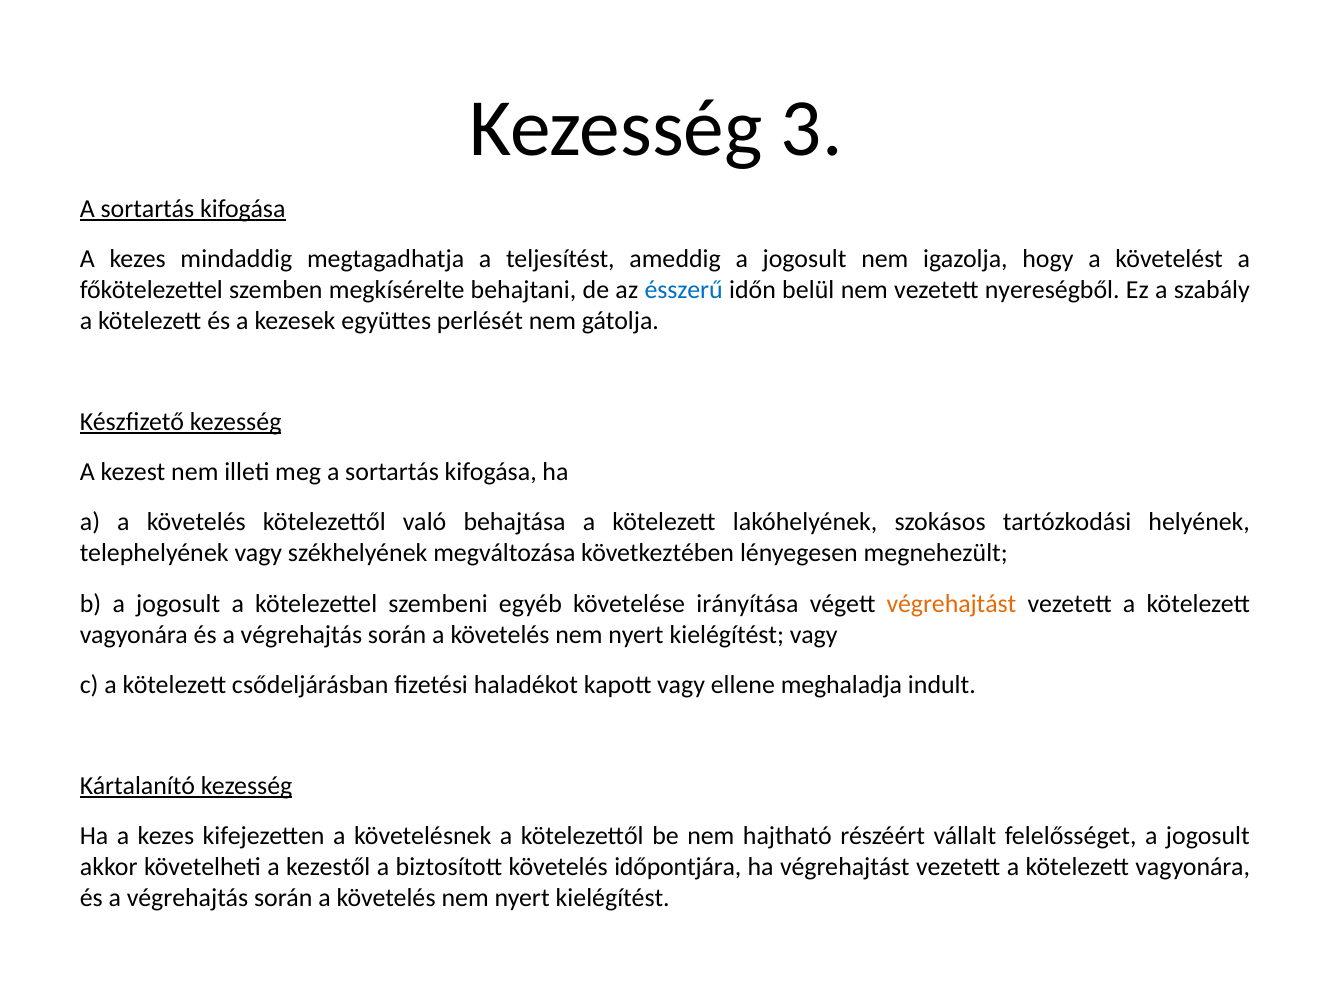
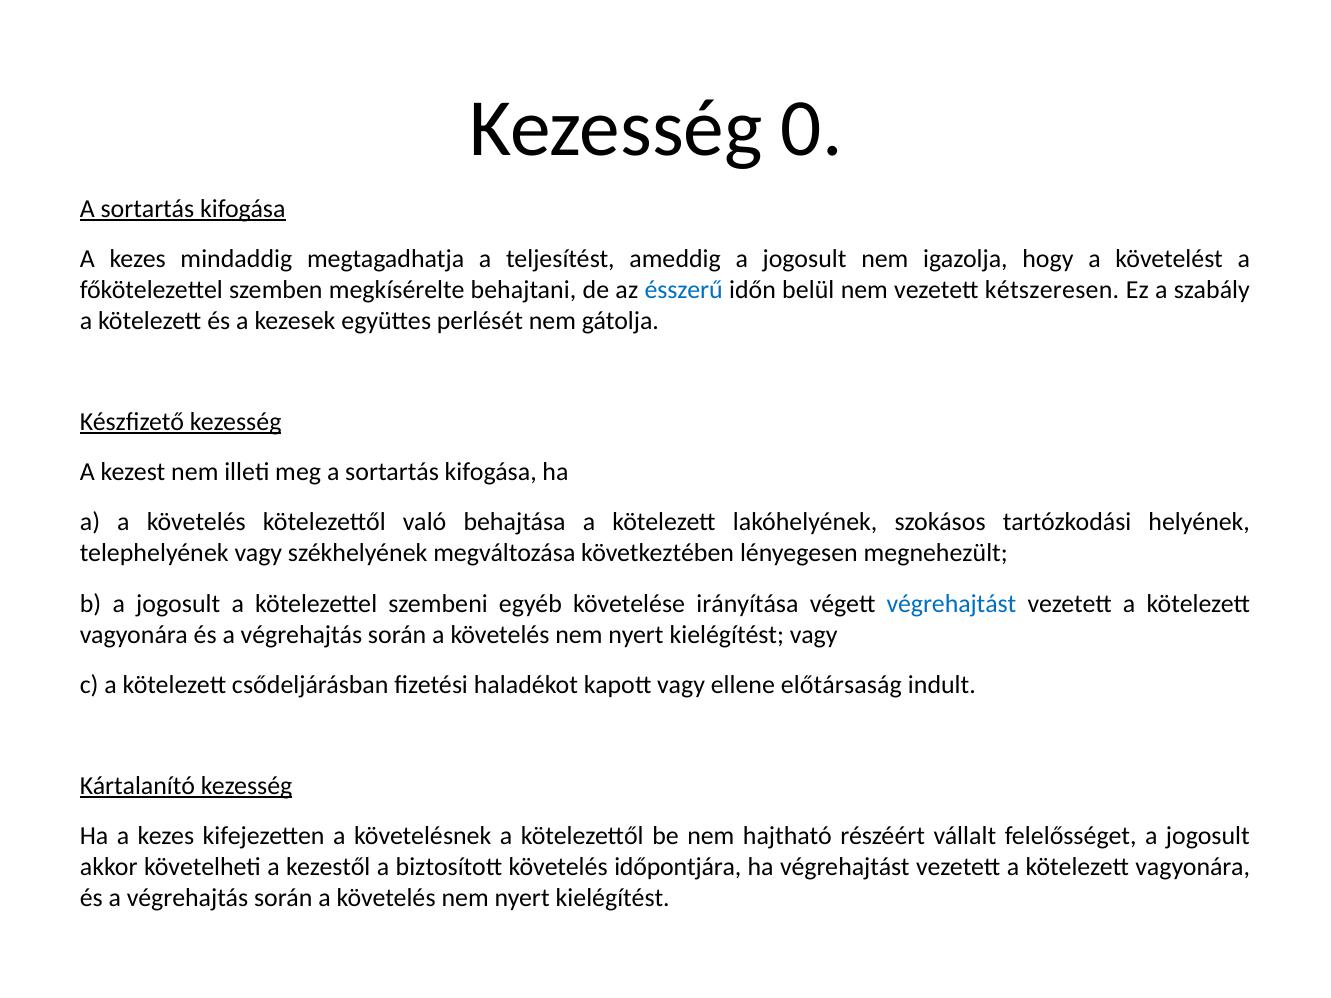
3: 3 -> 0 (812, 129)
nyereségből: nyereségből -> kétszeresen (1052, 290)
végrehajtást colour: orange -> blue (951, 604)
meghaladja: meghaladja -> előtársaság (841, 685)
